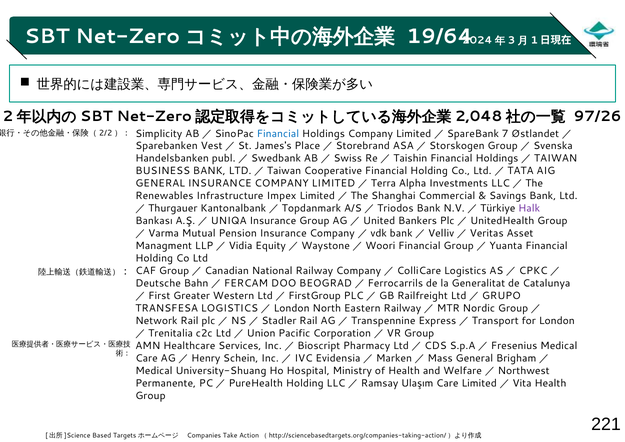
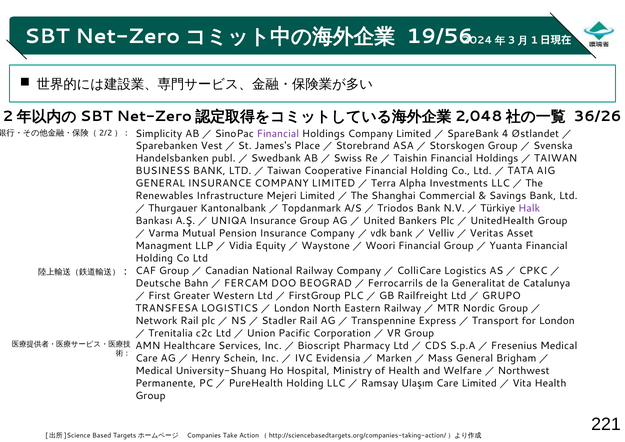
19/64: 19/64 -> 19/56 (440, 36)
97/26: 97/26 -> 36/26 (598, 116)
Financial colour: blue -> purple (278, 134)
7: 7 -> 4 (505, 134)
Impex: Impex -> Mejeri (281, 196)
